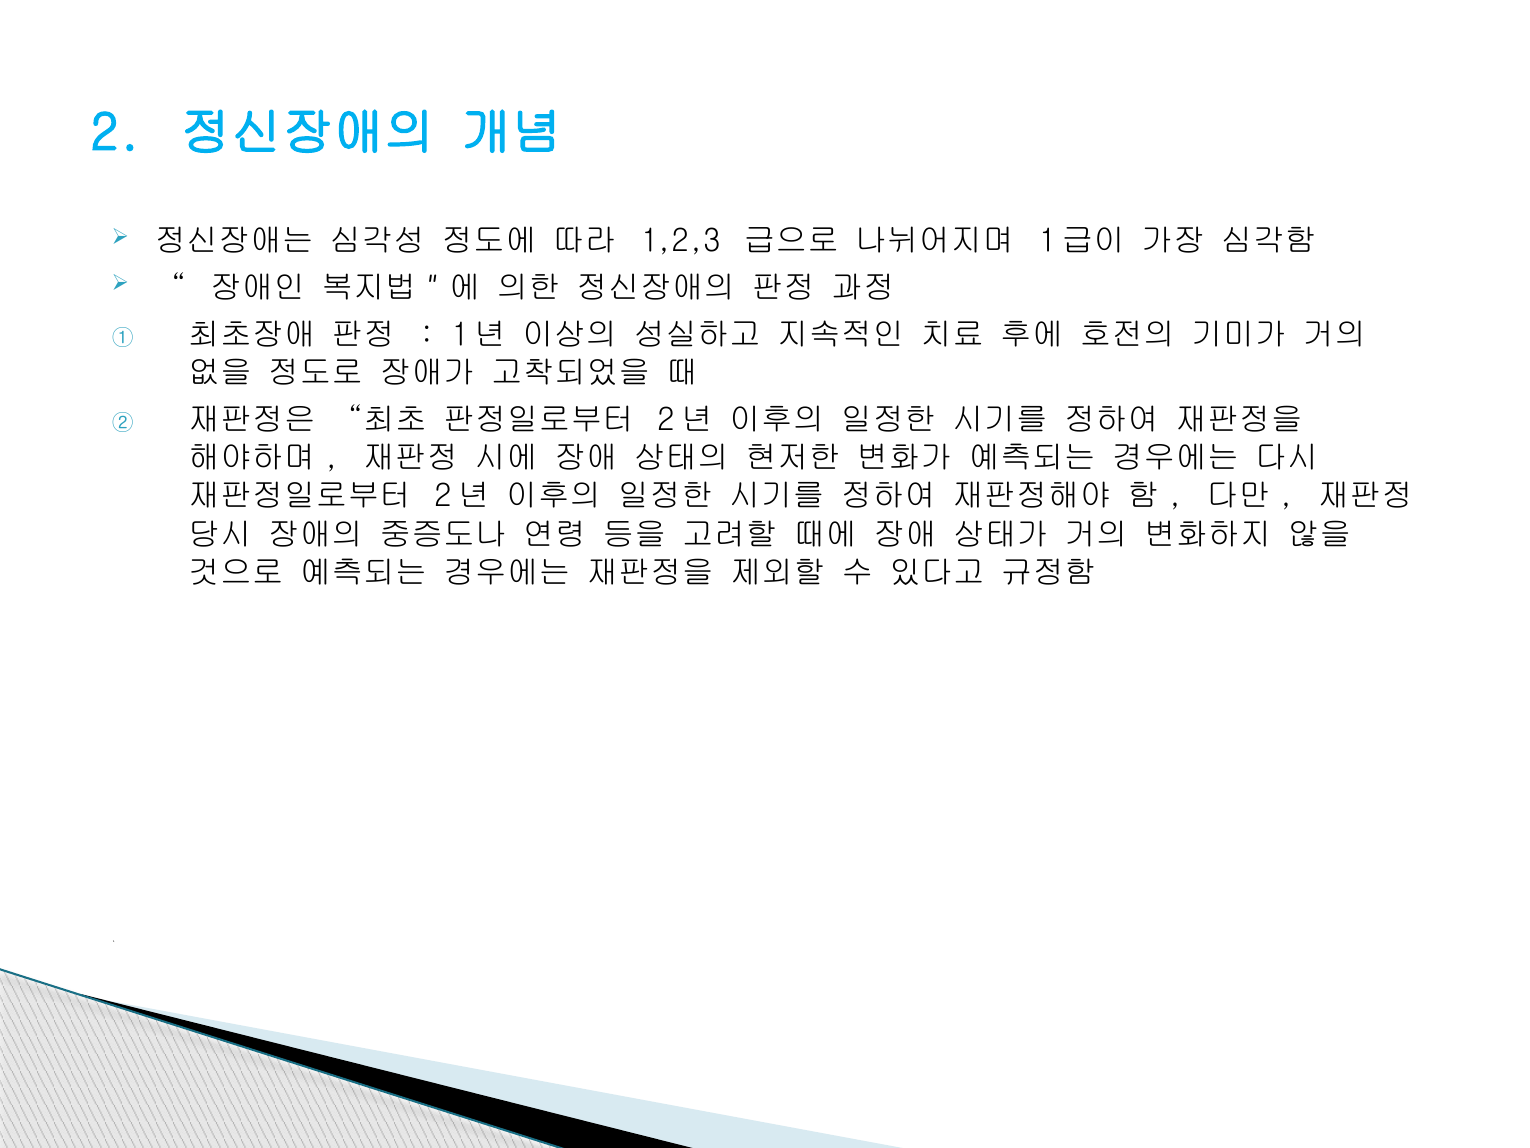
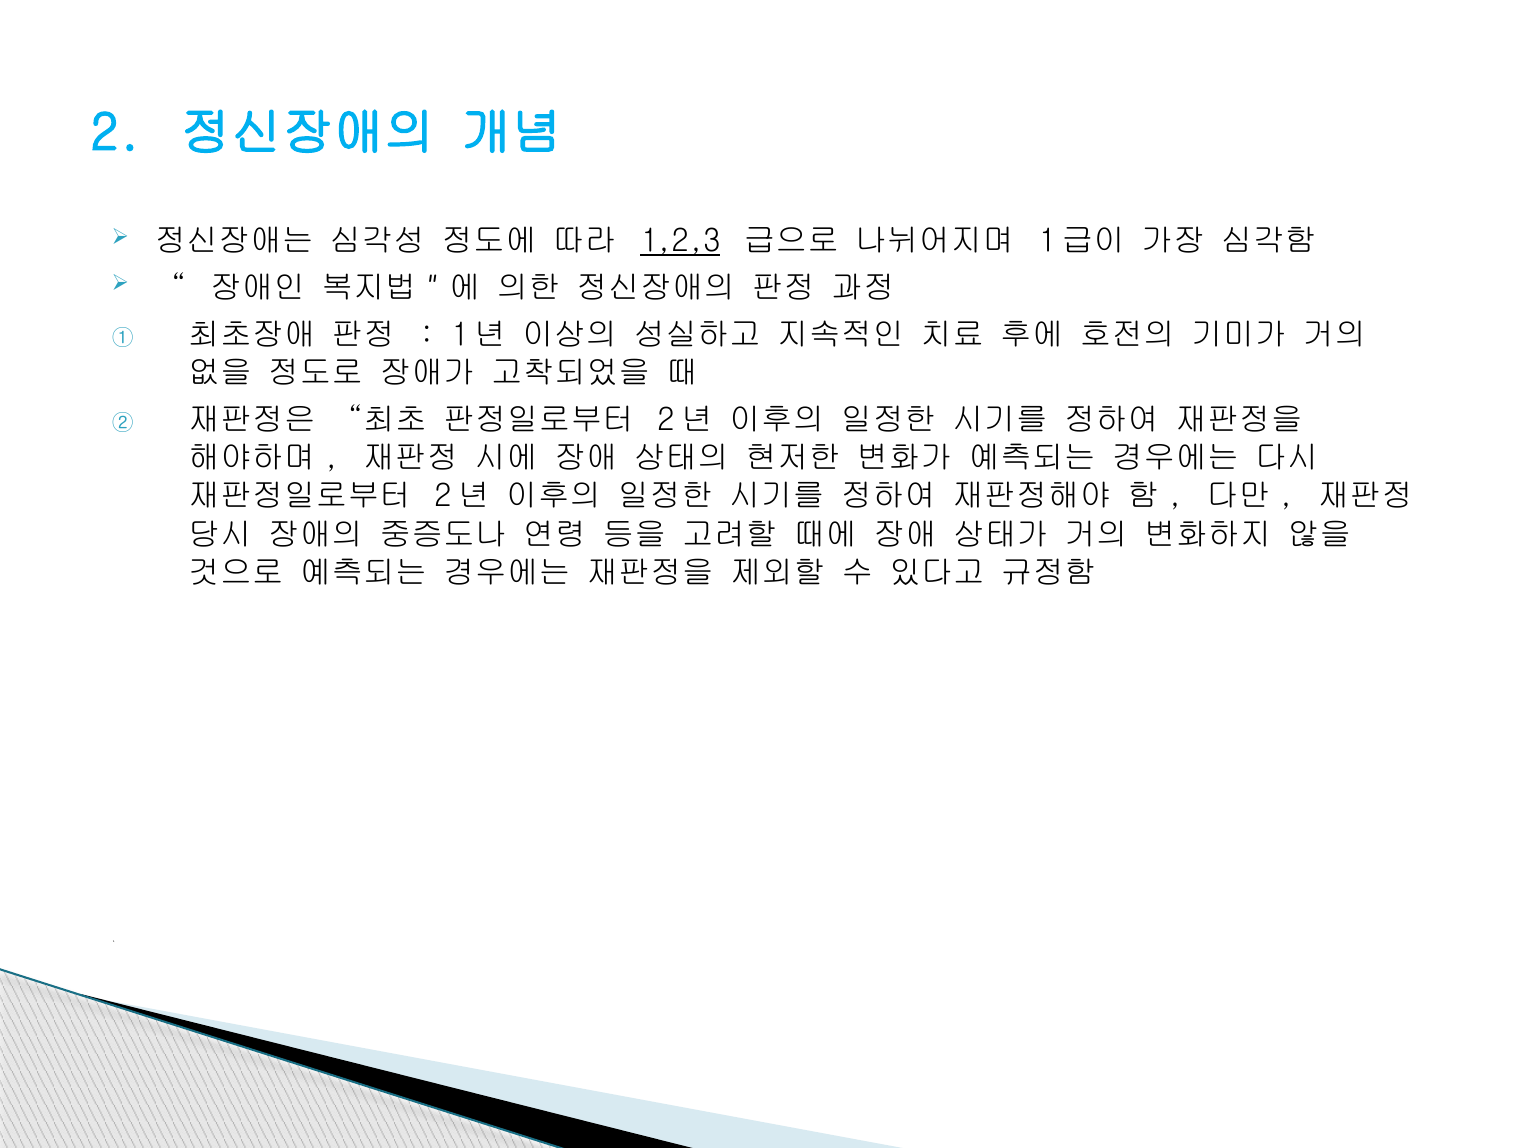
1,2,3 underline: none -> present (680, 241)
